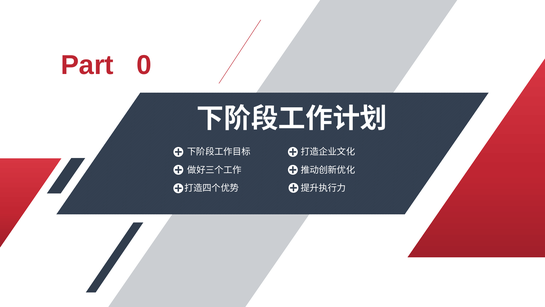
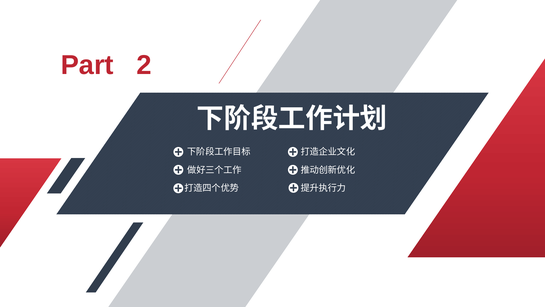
0: 0 -> 2 (144, 65)
